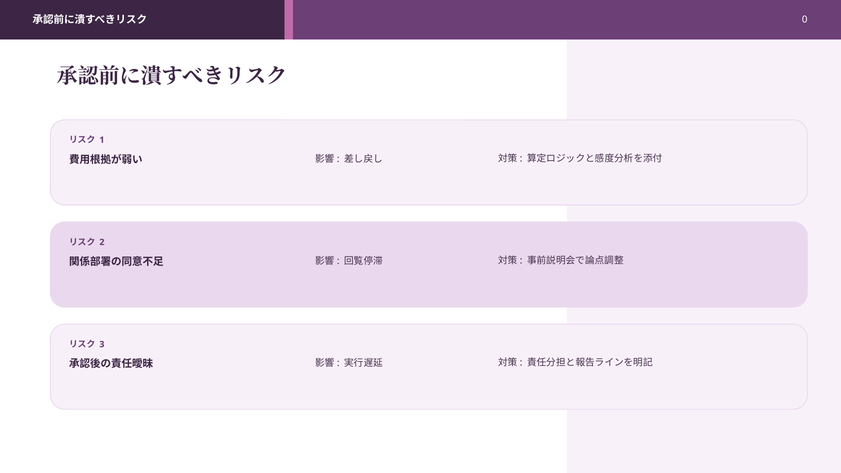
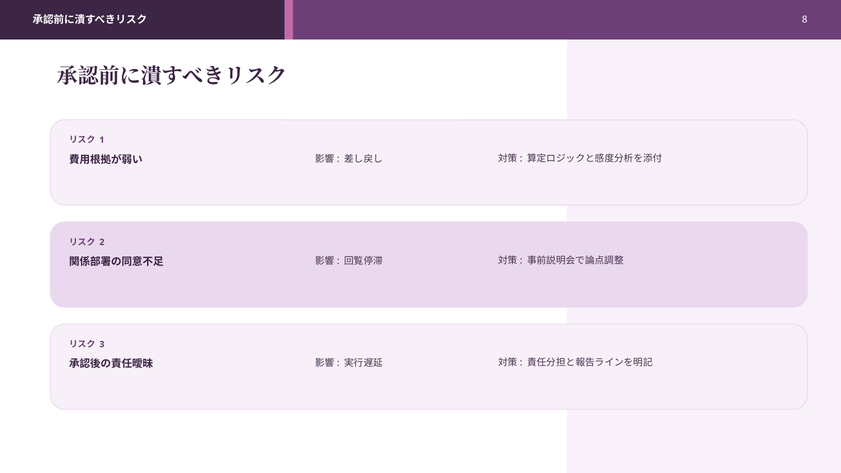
0: 0 -> 8 (805, 20)
